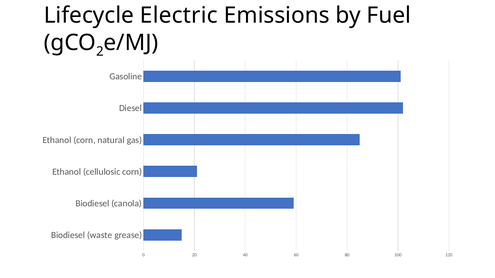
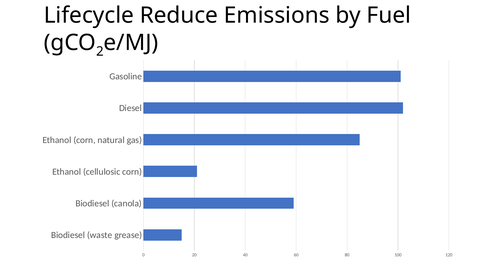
Electric: Electric -> Reduce (179, 15)
